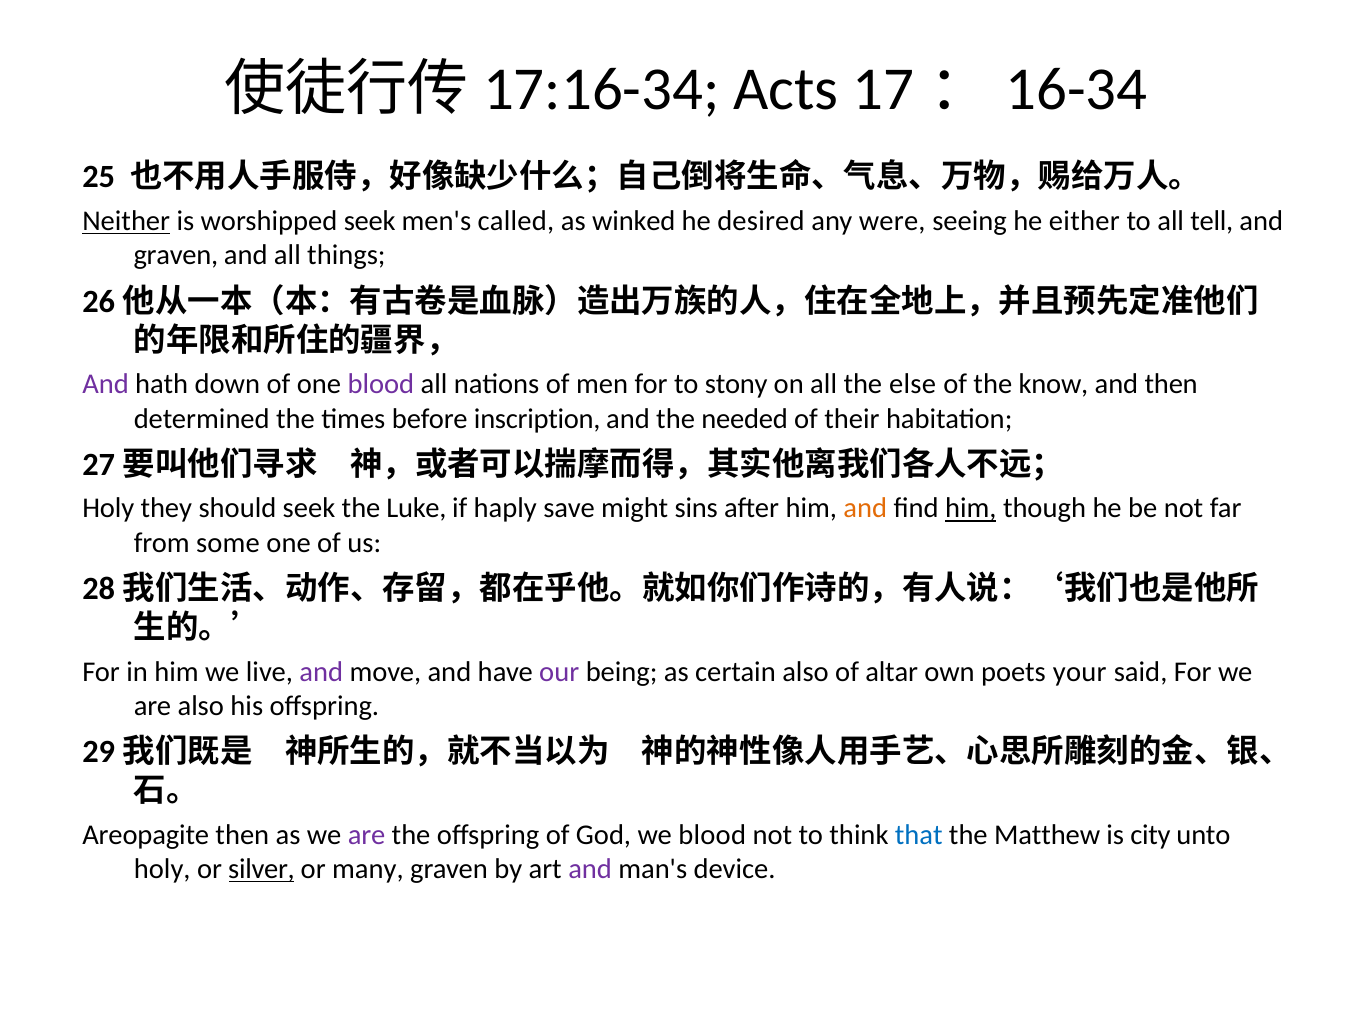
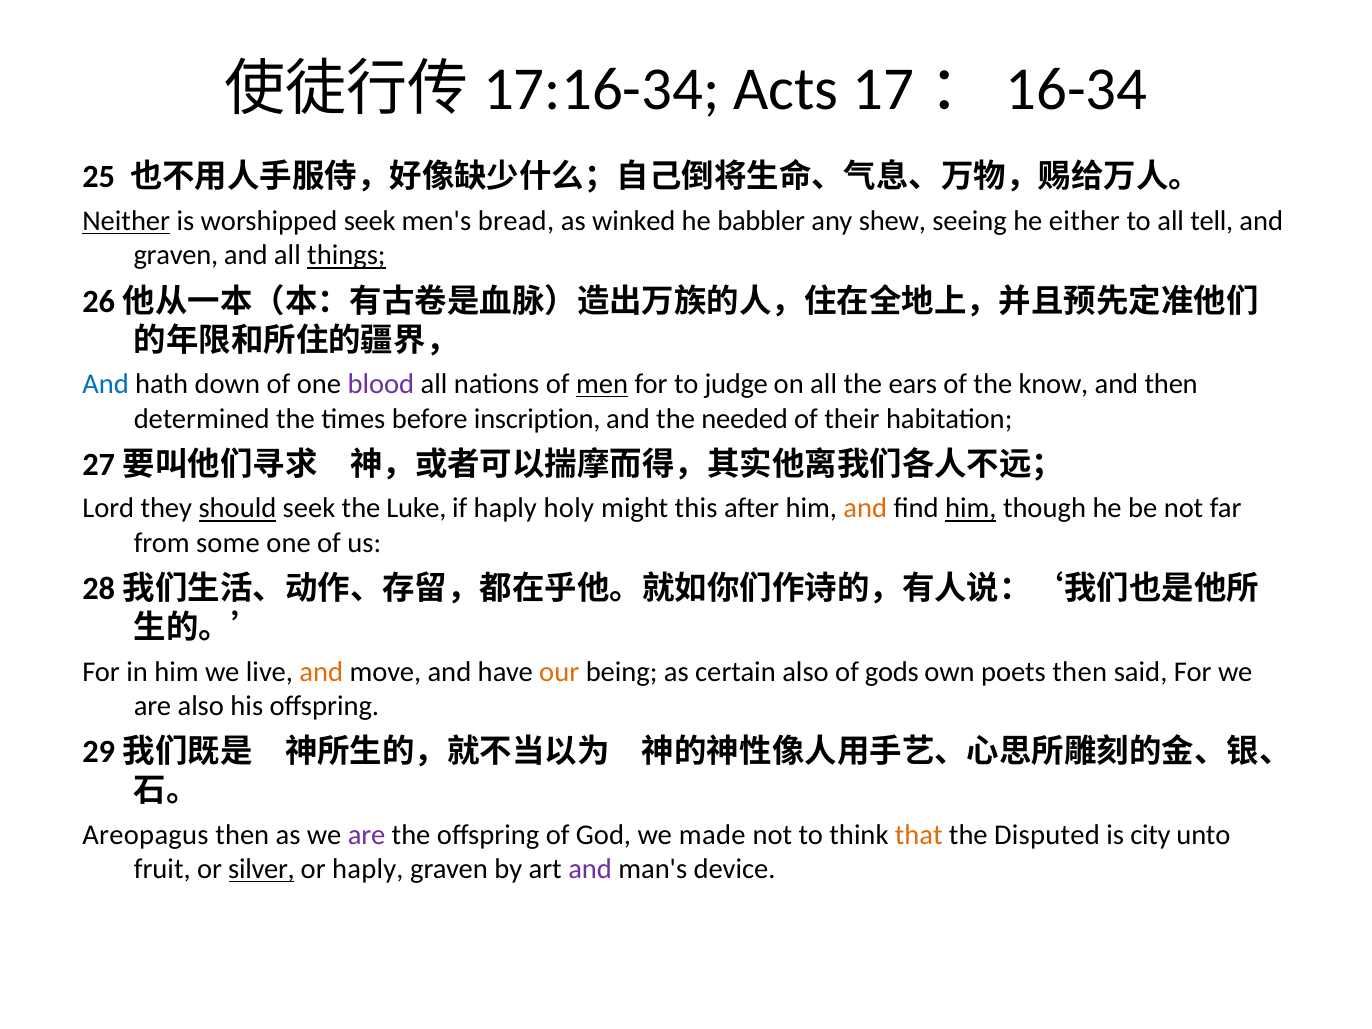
called: called -> bread (516, 221)
desired: desired -> babbler (761, 221)
were: were -> shew (892, 221)
things underline: none -> present (346, 255)
And colour: purple -> blue (106, 384)
men underline: none -> present (602, 384)
stony: stony -> judge (736, 384)
else: else -> ears (913, 384)
Holy: Holy -> Lord (108, 509)
should underline: none -> present (237, 509)
save: save -> holy (569, 509)
sins: sins -> this (696, 509)
and colour: purple -> orange (321, 672)
our colour: purple -> orange (559, 672)
altar: altar -> gods (892, 672)
poets your: your -> then (1080, 672)
Areopagite: Areopagite -> Areopagus (146, 835)
we blood: blood -> made (712, 835)
that colour: blue -> orange (919, 835)
Matthew: Matthew -> Disputed (1047, 835)
holy: holy -> fruit (162, 869)
or many: many -> haply (368, 869)
